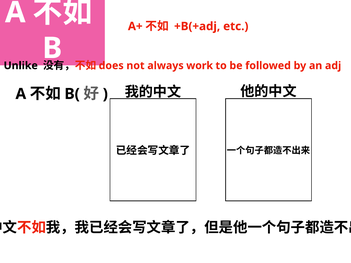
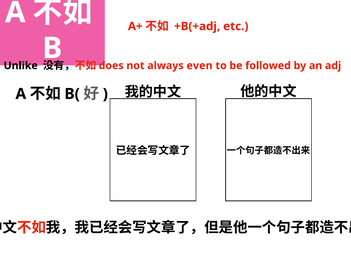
work: work -> even (200, 66)
